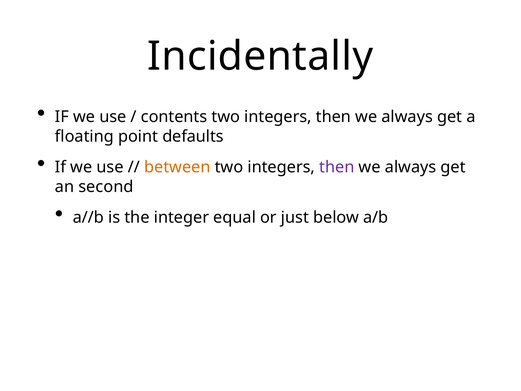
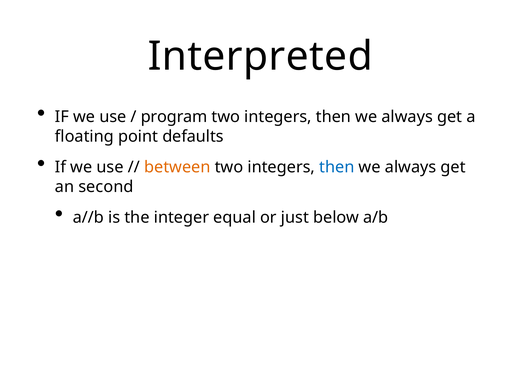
Incidentally: Incidentally -> Interpreted (260, 56)
contents: contents -> program (174, 117)
then colour: purple -> blue (337, 167)
